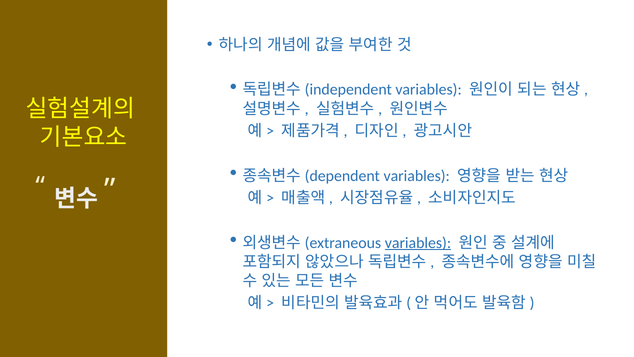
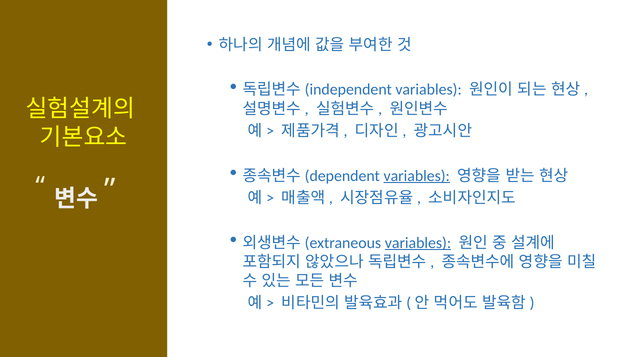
variables underline: none -> present (417, 176)
